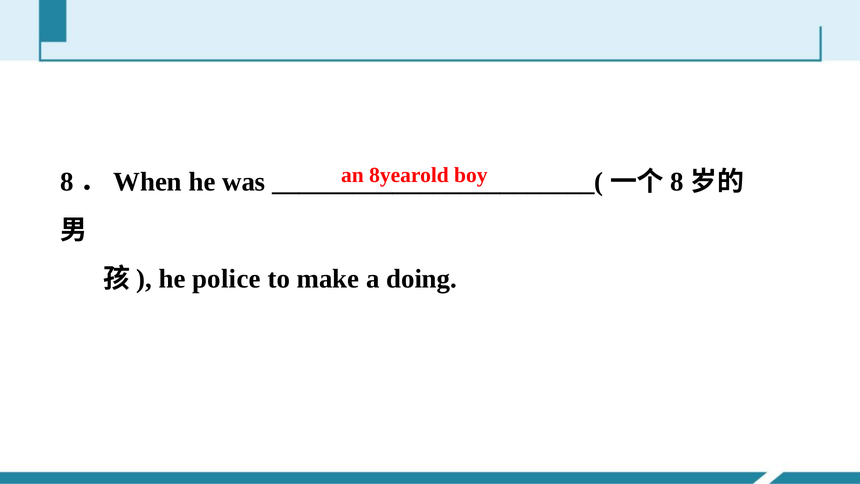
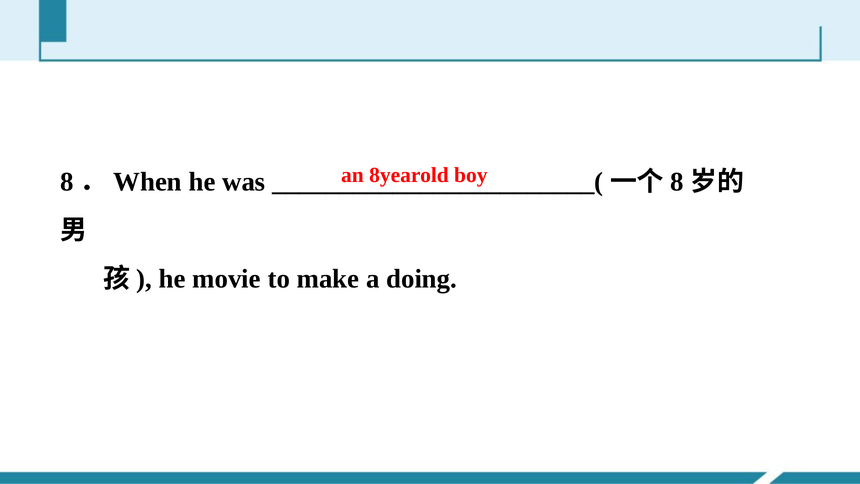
police: police -> movie (227, 279)
